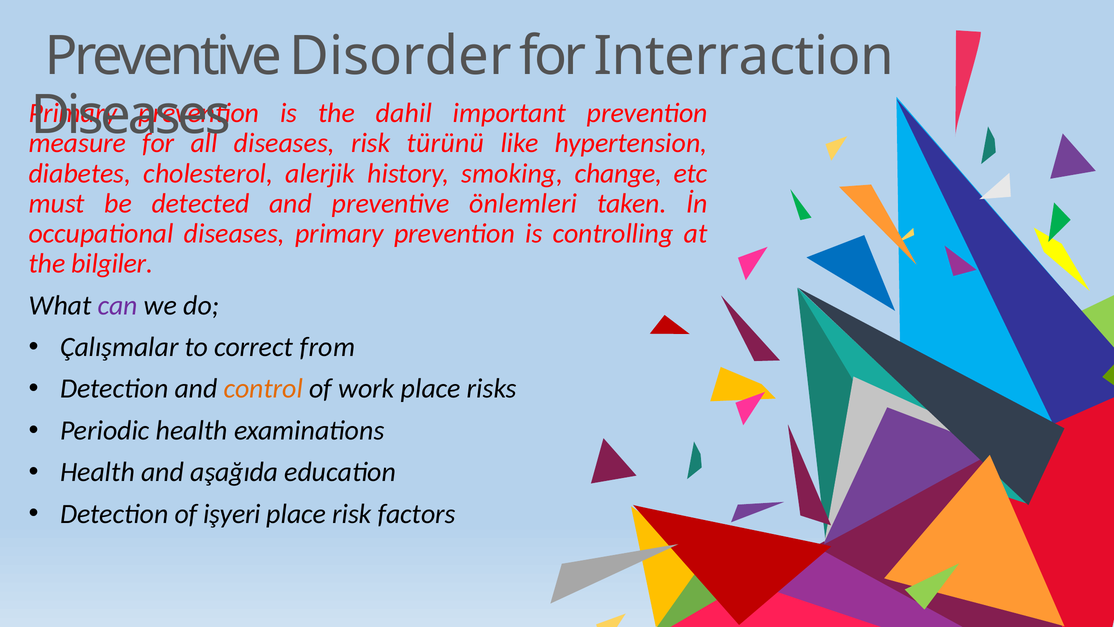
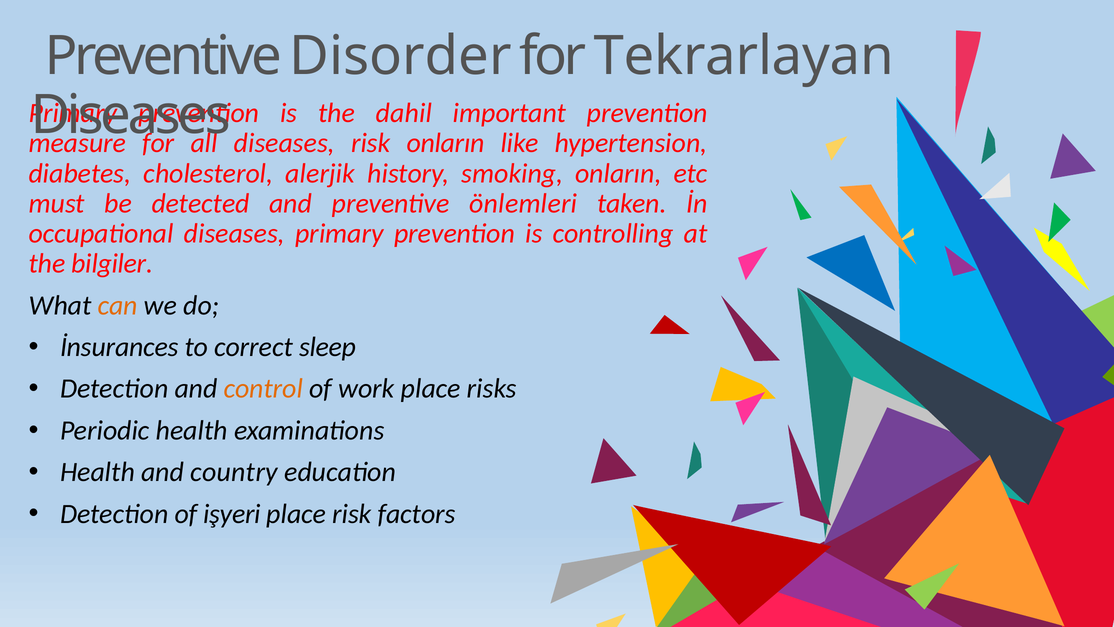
Interraction: Interraction -> Tekrarlayan (744, 56)
risk türünü: türünü -> onların (446, 143)
smoking change: change -> onların (618, 173)
can colour: purple -> orange (118, 305)
Çalışmalar: Çalışmalar -> İnsurances (119, 347)
from: from -> sleep (328, 347)
aşağıda: aşağıda -> country (234, 472)
